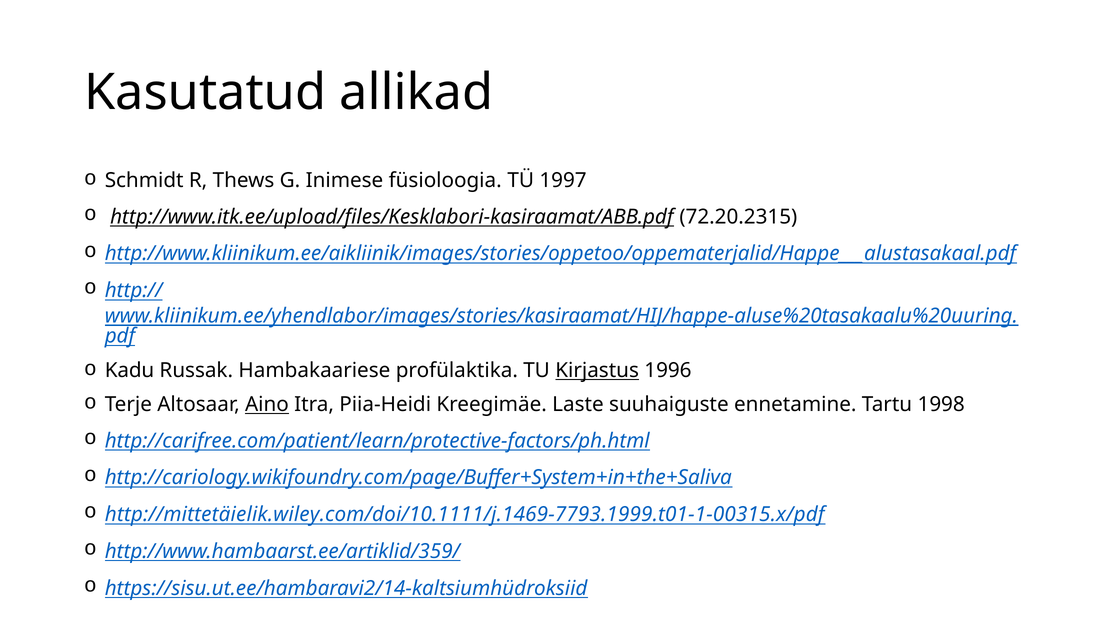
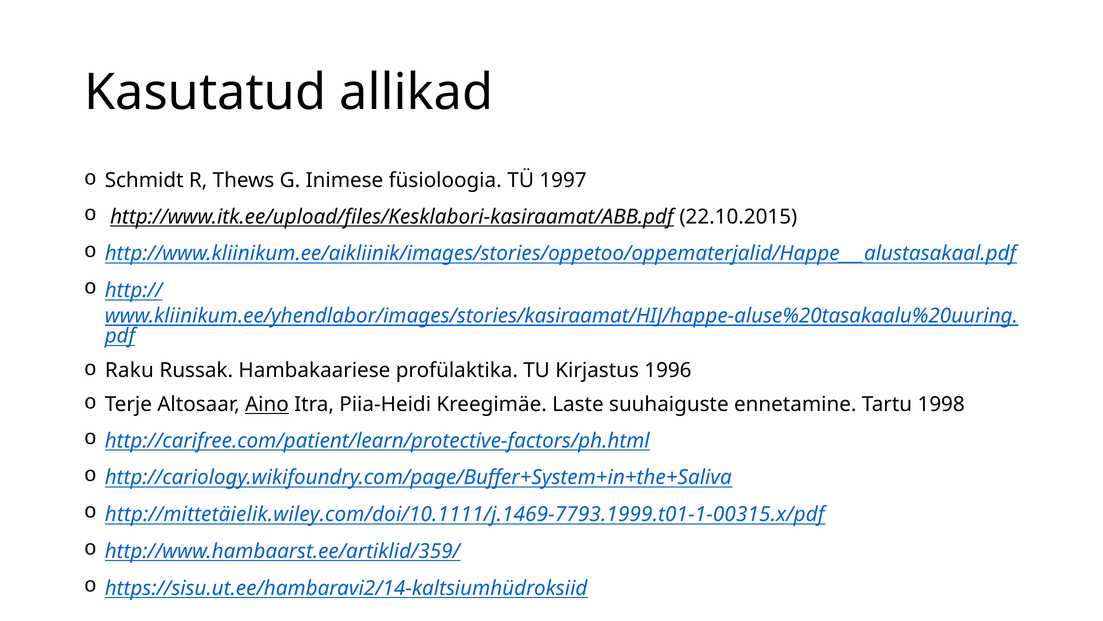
72.20.2315: 72.20.2315 -> 22.10.2015 (738, 217)
Kadu: Kadu -> Raku (129, 370)
Kirjastus underline: present -> none (597, 370)
